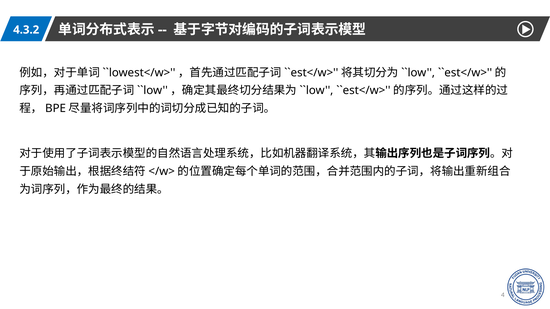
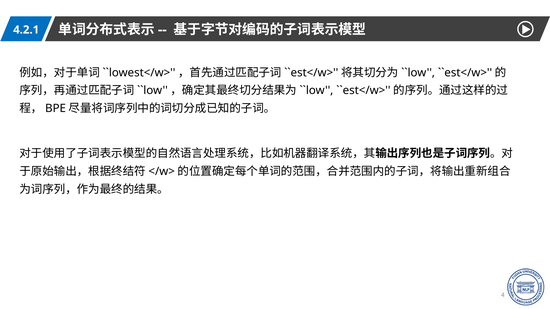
4.3.2: 4.3.2 -> 4.2.1 (26, 30)
